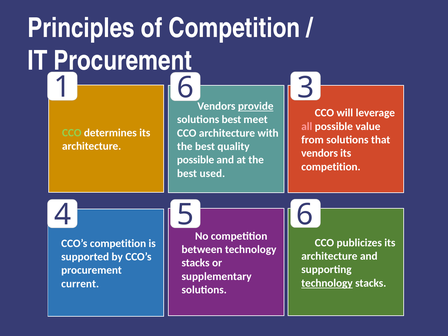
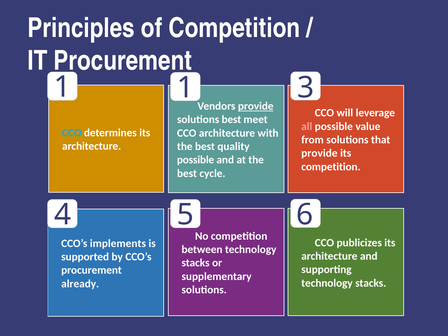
1 6: 6 -> 1 (185, 88)
CCO colour: light green -> light blue (72, 133)
vendors: vendors -> provide (319, 153)
used: used -> cycle (212, 173)
CCO’s competition: competition -> implements (118, 243)
technology underline: present -> none (327, 283)
current: current -> already (80, 284)
